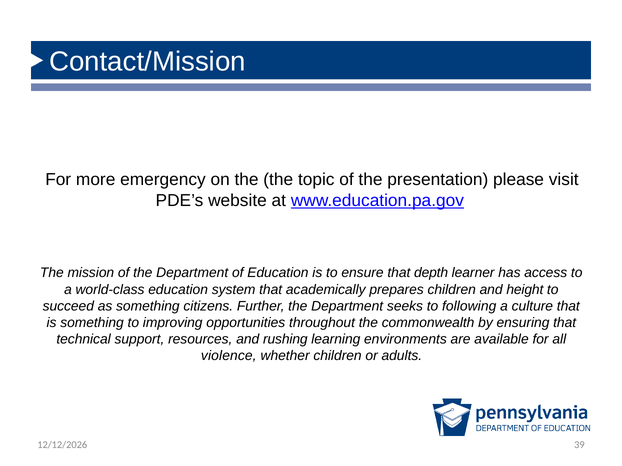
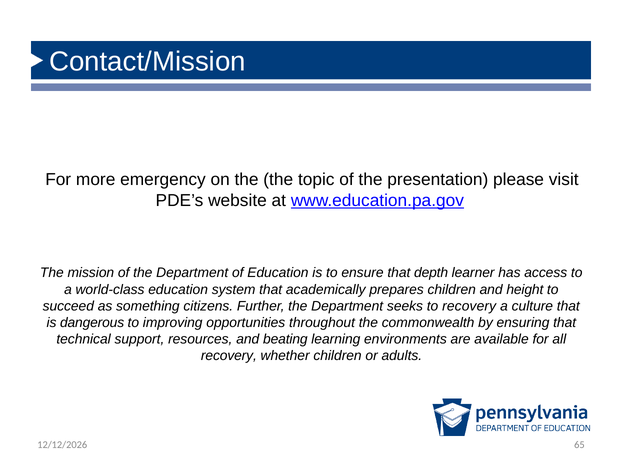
to following: following -> recovery (469, 306)
is something: something -> dangerous (92, 323)
rushing: rushing -> beating (285, 340)
violence: violence -> recovery (229, 356)
39: 39 -> 65 (579, 445)
